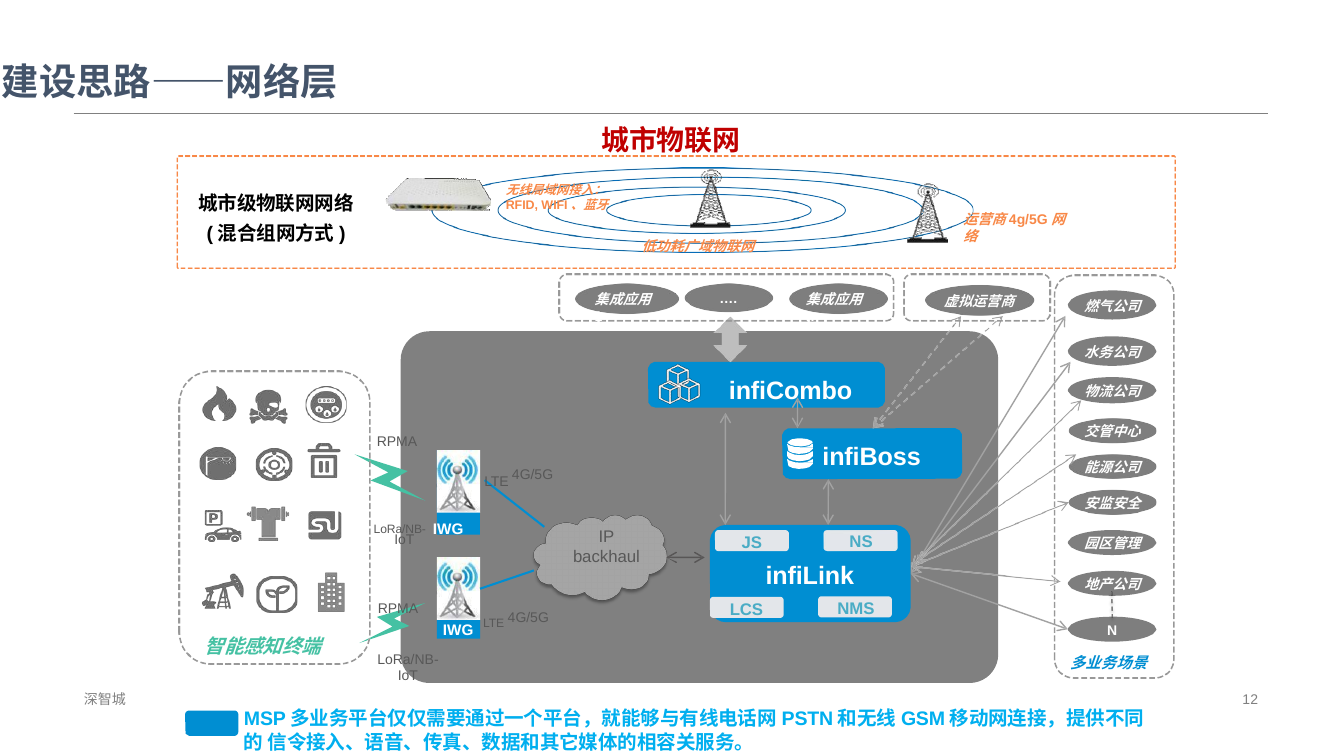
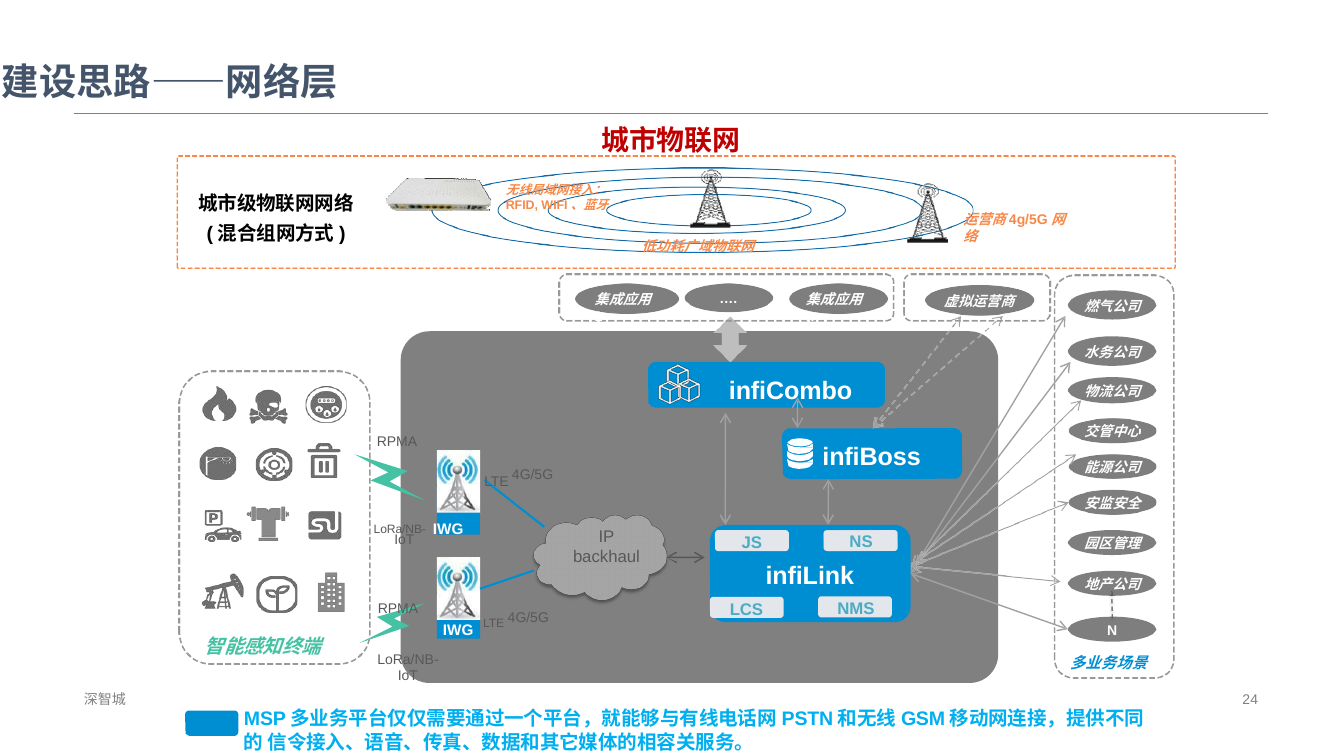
12: 12 -> 24 (1250, 700)
